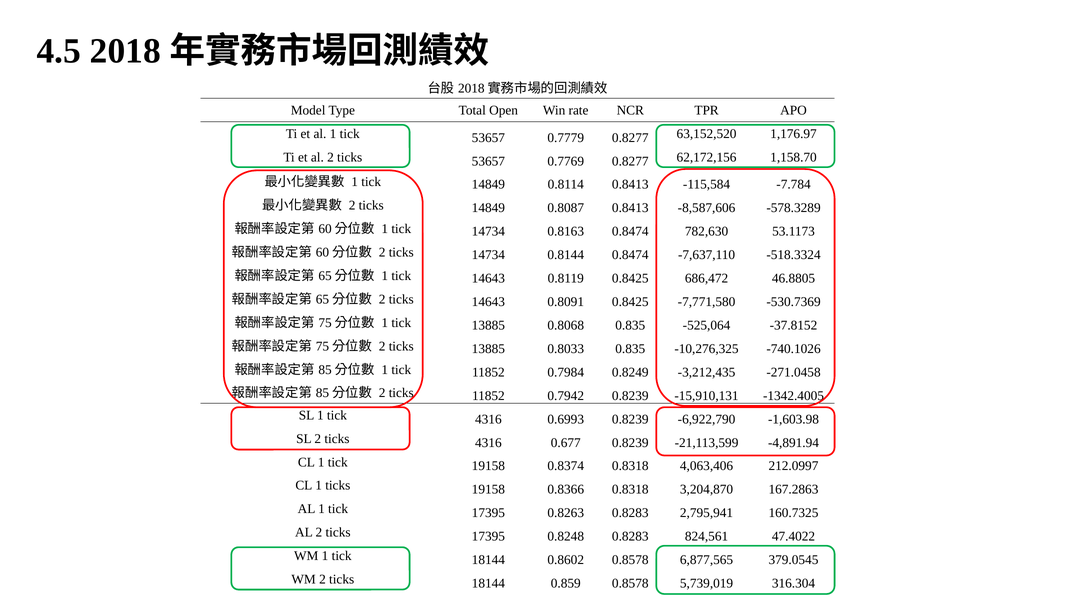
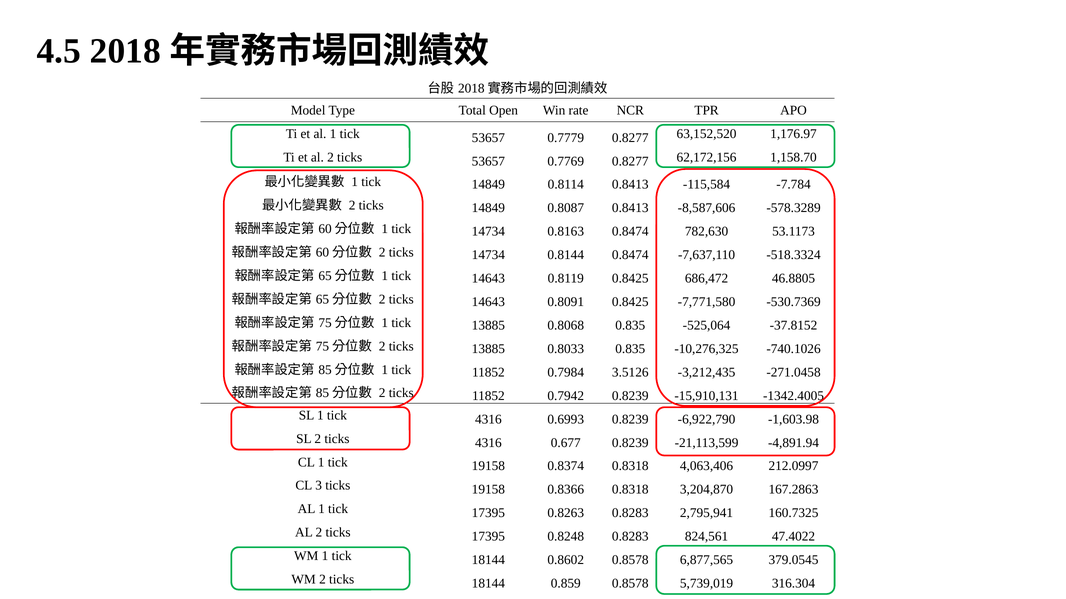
0.8249: 0.8249 -> 3.5126 (630, 373)
1: 1 -> 3 (319, 486)
